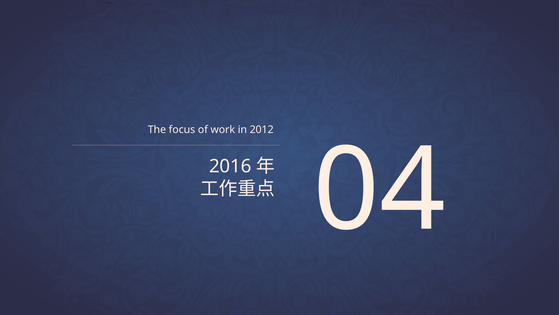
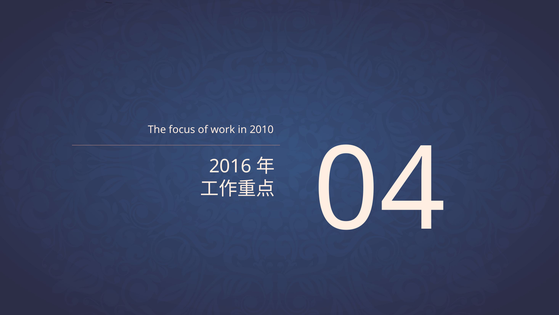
2012: 2012 -> 2010 (262, 130)
